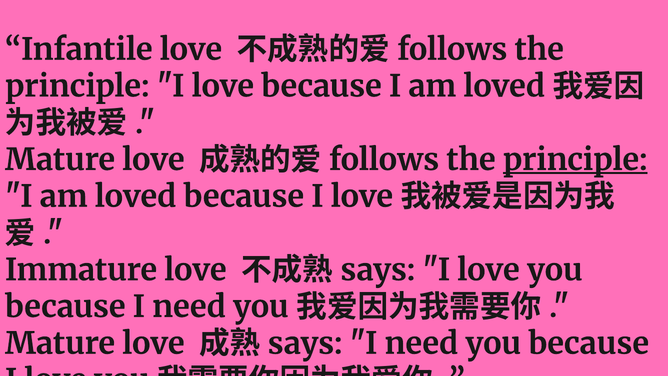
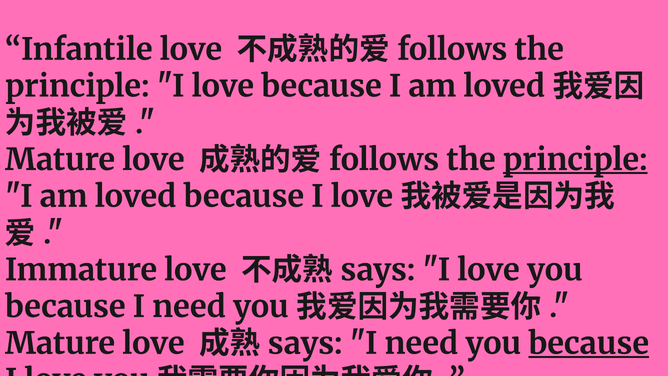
because underline: none -> present (589, 343)
